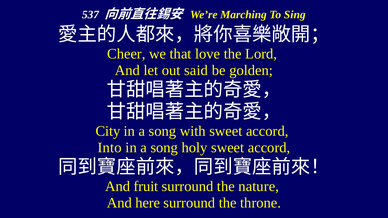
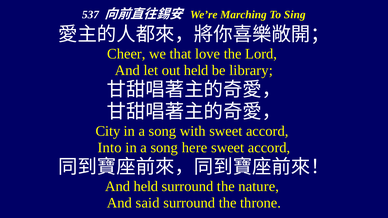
out said: said -> held (196, 70)
golden: golden -> library (251, 70)
holy: holy -> here (194, 148)
And fruit: fruit -> held (146, 187)
here: here -> said (148, 203)
